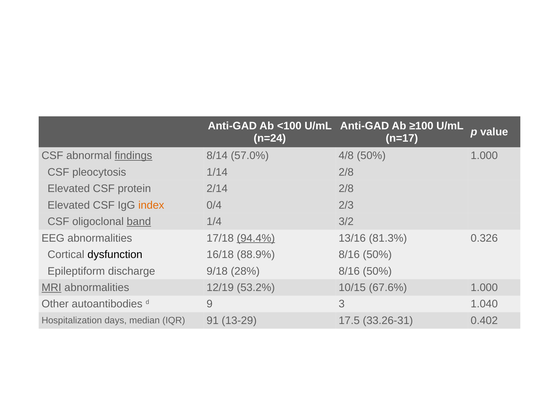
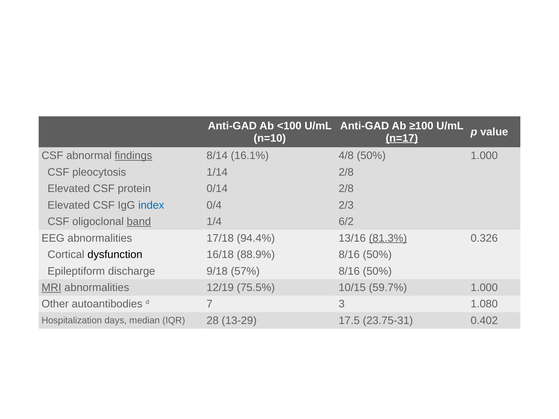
n=24: n=24 -> n=10 (270, 138)
n=17 underline: none -> present (402, 138)
57.0%: 57.0% -> 16.1% (250, 156)
2/14: 2/14 -> 0/14 (217, 189)
index colour: orange -> blue (151, 205)
3/2: 3/2 -> 6/2 (346, 222)
94.4% underline: present -> none (256, 238)
81.3% underline: none -> present (388, 238)
28%: 28% -> 57% (245, 271)
53.2%: 53.2% -> 75.5% (256, 288)
67.6%: 67.6% -> 59.7% (388, 288)
9: 9 -> 7 (210, 304)
1.040: 1.040 -> 1.080 (484, 304)
91: 91 -> 28 (213, 321)
33.26-31: 33.26-31 -> 23.75-31 (388, 321)
